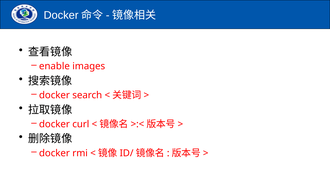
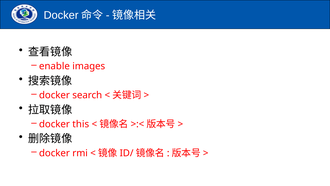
curl: curl -> this (81, 124)
